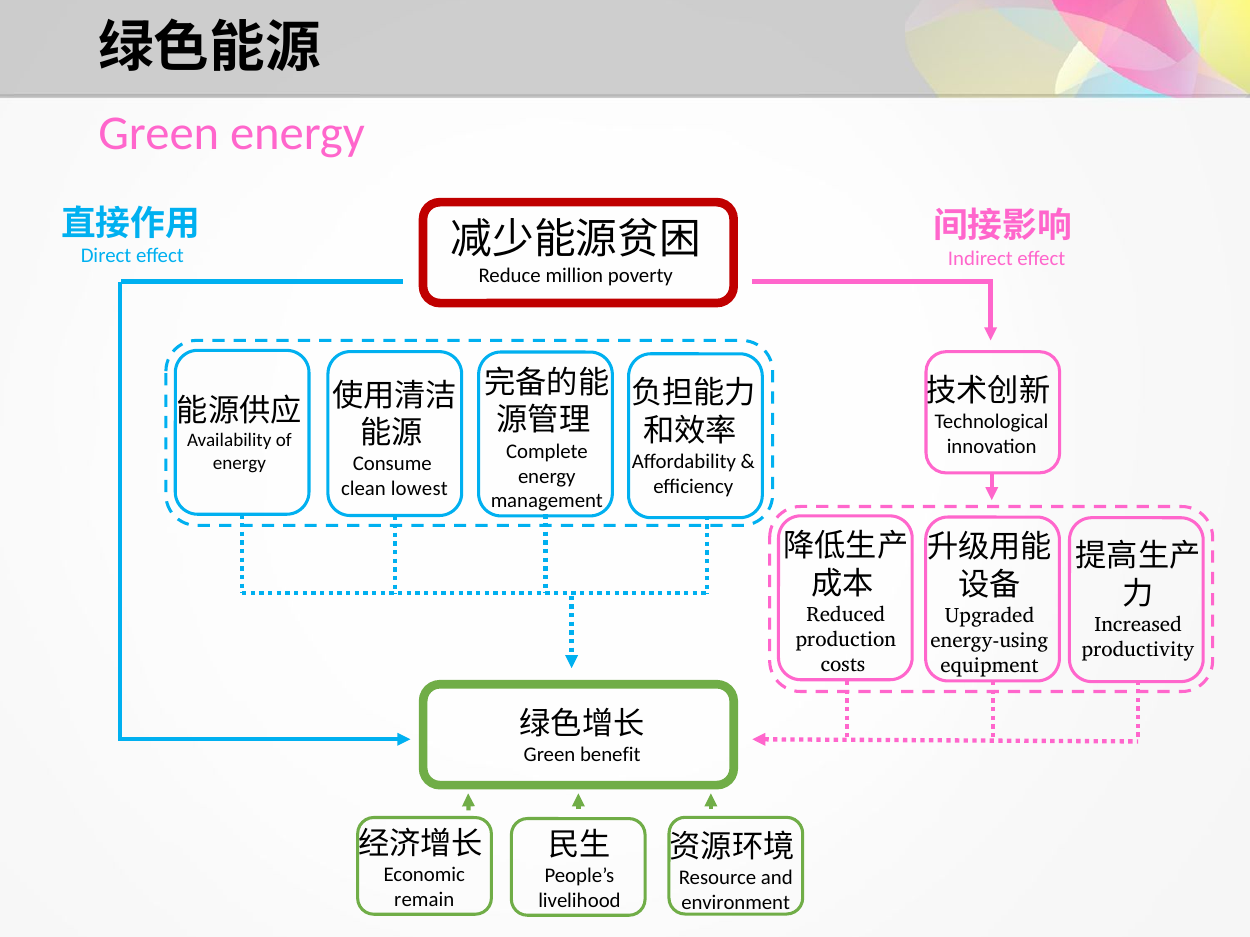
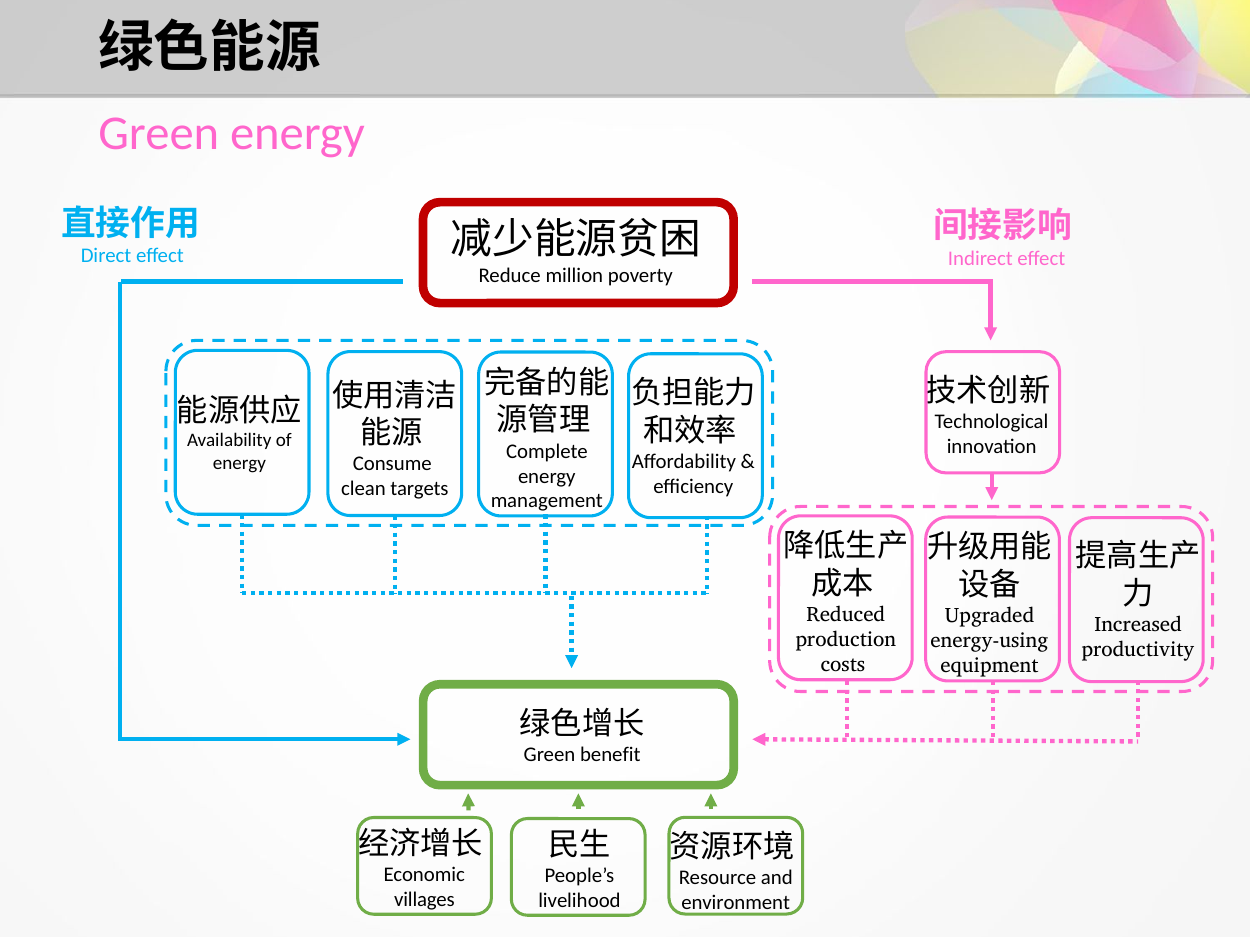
lowest: lowest -> targets (420, 489)
remain: remain -> villages (424, 901)
